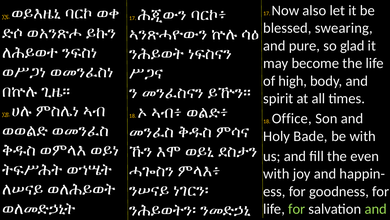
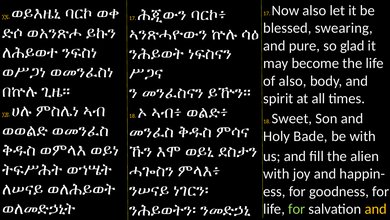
of high: high -> also (293, 81)
Office: Office -> Sweet (292, 118)
even: even -> alien (365, 156)
and colour: light green -> yellow (376, 208)
